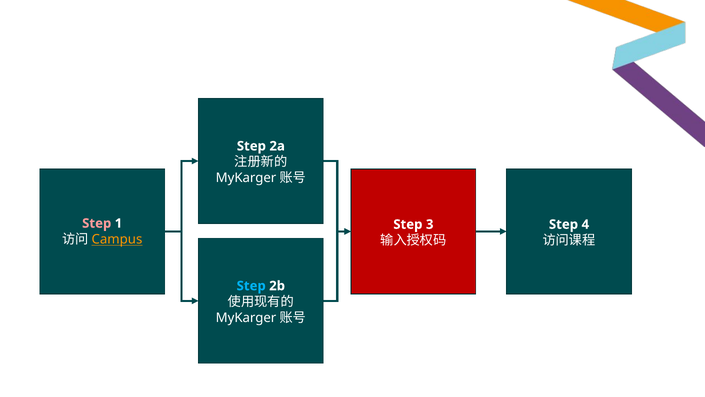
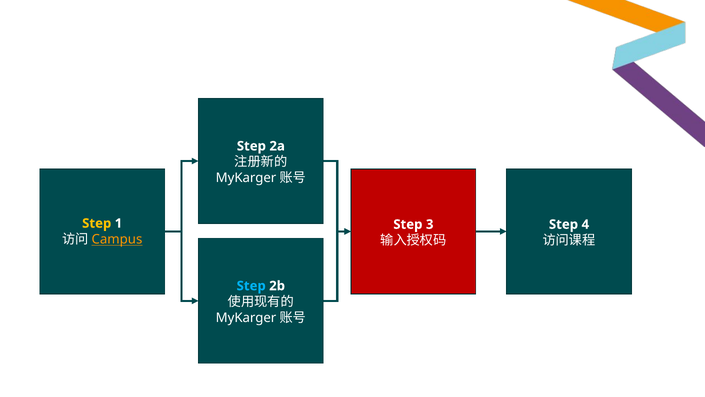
Step colour: pink -> yellow (97, 223)
